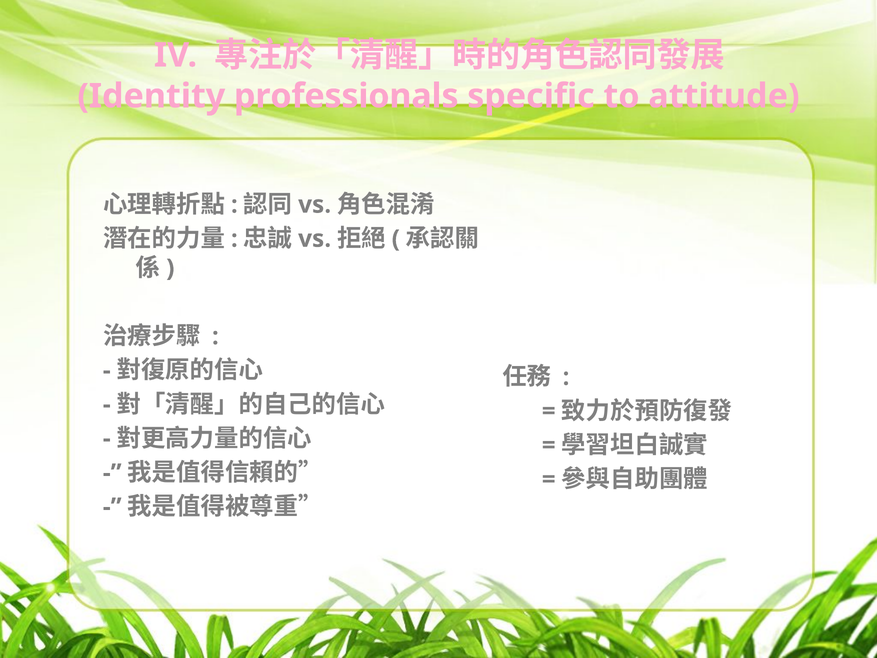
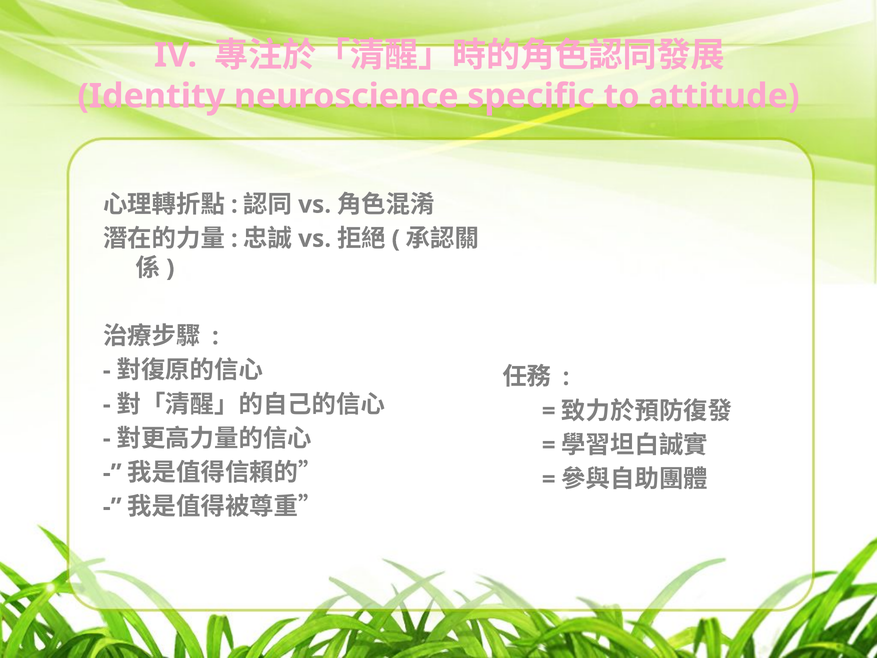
professionals: professionals -> neuroscience (346, 96)
